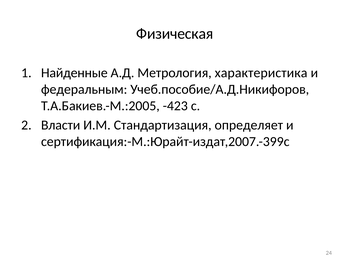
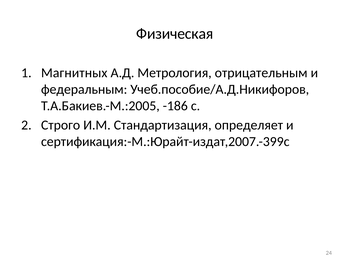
Найденные: Найденные -> Магнитных (74, 73)
характеристика: характеристика -> отрицательным (261, 73)
-423: -423 -> -186 (175, 106)
Власти: Власти -> Строго (61, 125)
